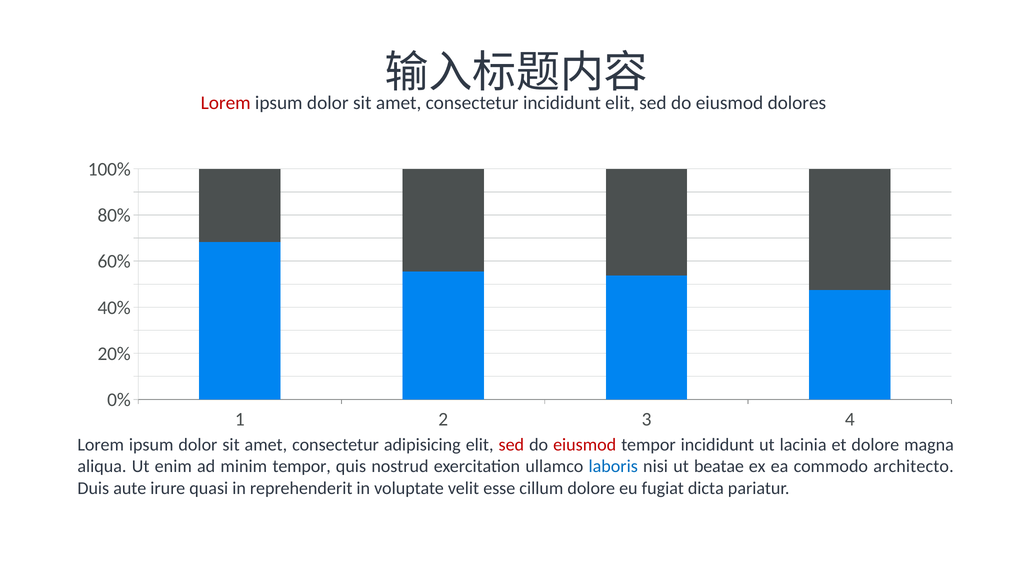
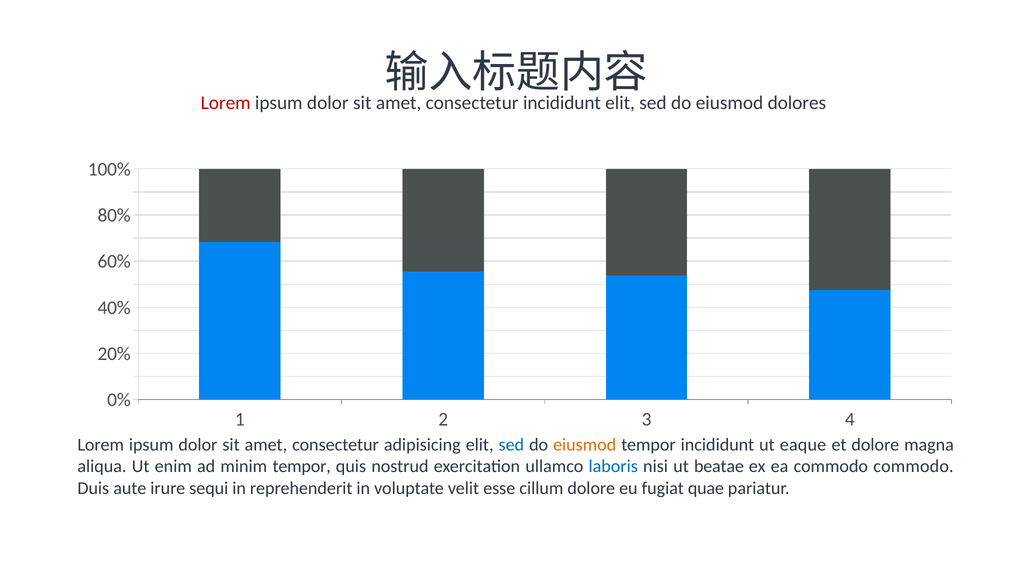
sed colour: red -> blue (511, 445)
eiusmod colour: red -> orange (585, 445)
lacinia: lacinia -> eaque (803, 445)
commodo architecto: architecto -> commodo (913, 467)
quasi: quasi -> sequi (209, 489)
dicta: dicta -> quae (706, 489)
